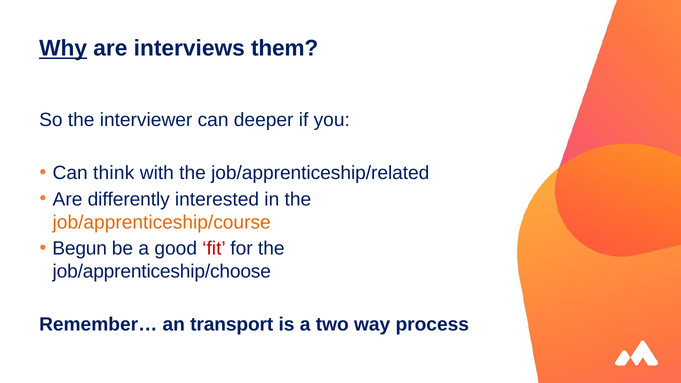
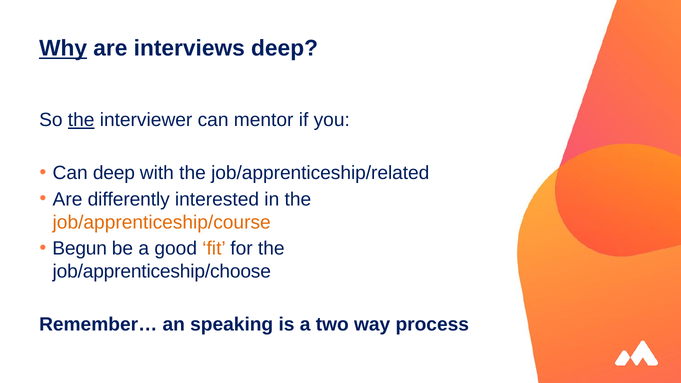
interviews them: them -> deep (285, 48)
the underline: none -> present (81, 120)
deeper: deeper -> mentor (264, 120)
Can think: think -> deep (114, 173)
fit colour: red -> orange (214, 249)
transport: transport -> speaking (232, 325)
